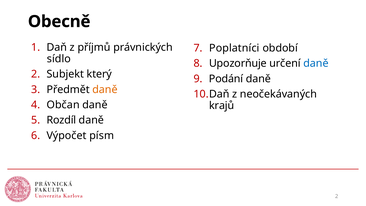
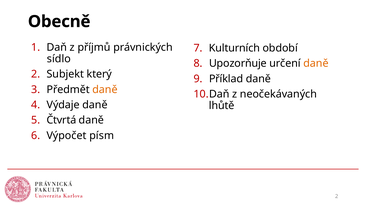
Poplatníci: Poplatníci -> Kulturních (234, 48)
daně colour: blue -> orange (316, 63)
Podání: Podání -> Příklad (226, 79)
Občan: Občan -> Výdaje (63, 105)
krajů: krajů -> lhůtě (222, 106)
Rozdíl: Rozdíl -> Čtvrtá (61, 120)
